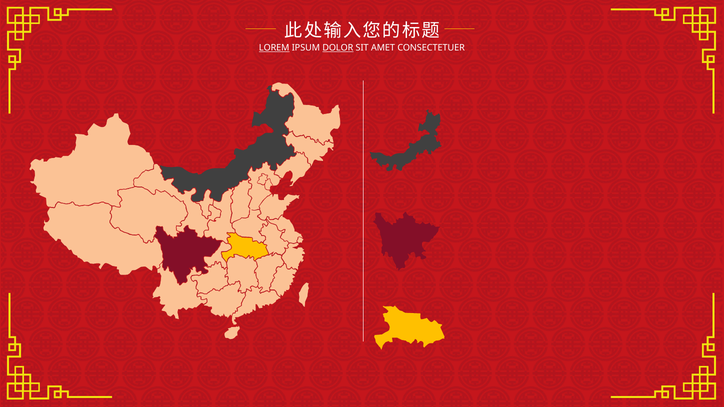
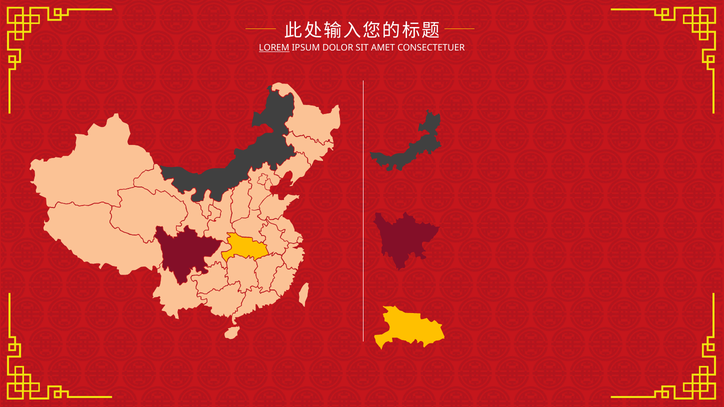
DOLOR underline: present -> none (338, 48)
